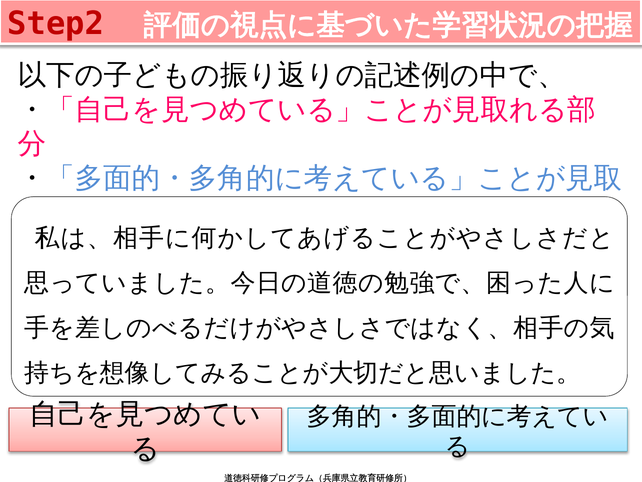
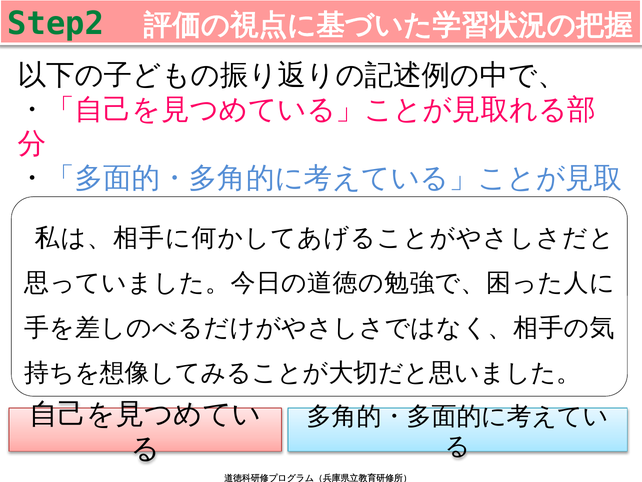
Step2 colour: red -> green (56, 24)
